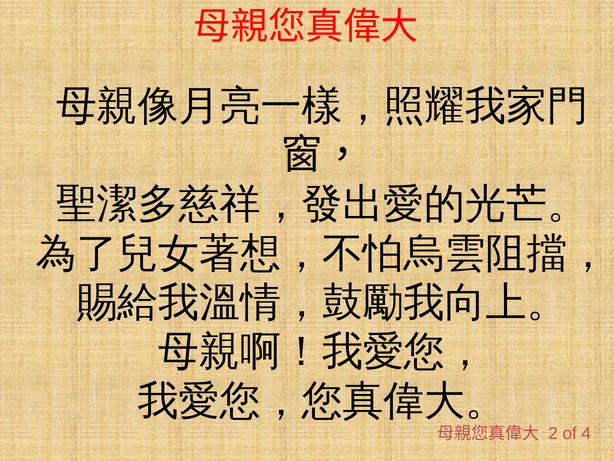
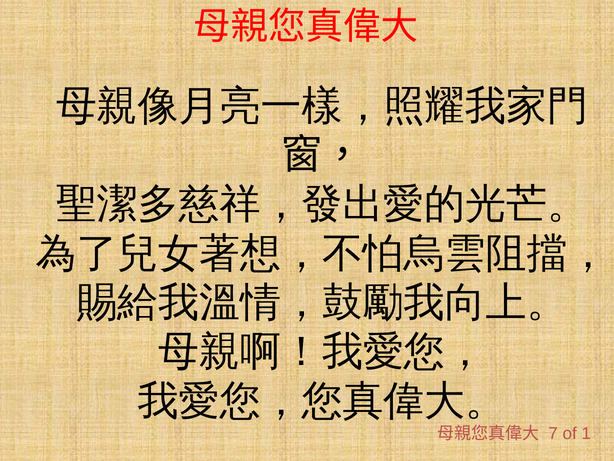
2: 2 -> 7 (553, 433)
4: 4 -> 1 (586, 433)
